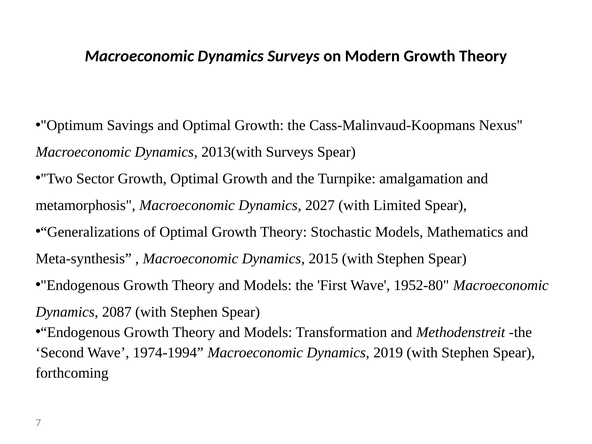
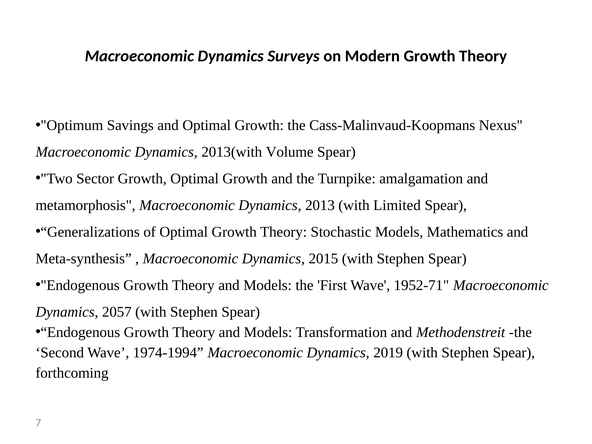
2013(with Surveys: Surveys -> Volume (290, 152)
2027: 2027 -> 2013 (320, 205)
1952-80: 1952-80 -> 1952-71 (421, 285)
2087: 2087 -> 2057 (117, 312)
